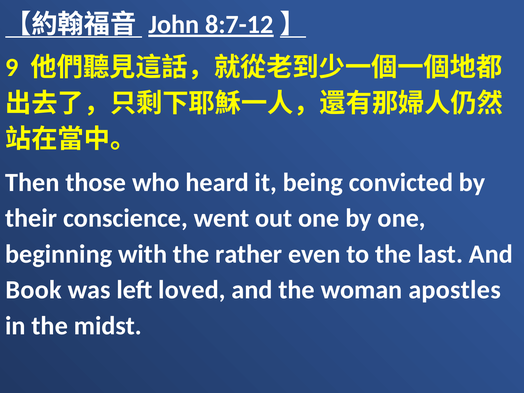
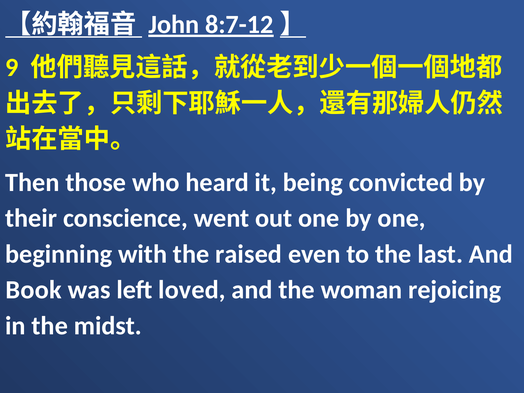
rather: rather -> raised (249, 254)
apostles: apostles -> rejoicing (455, 290)
